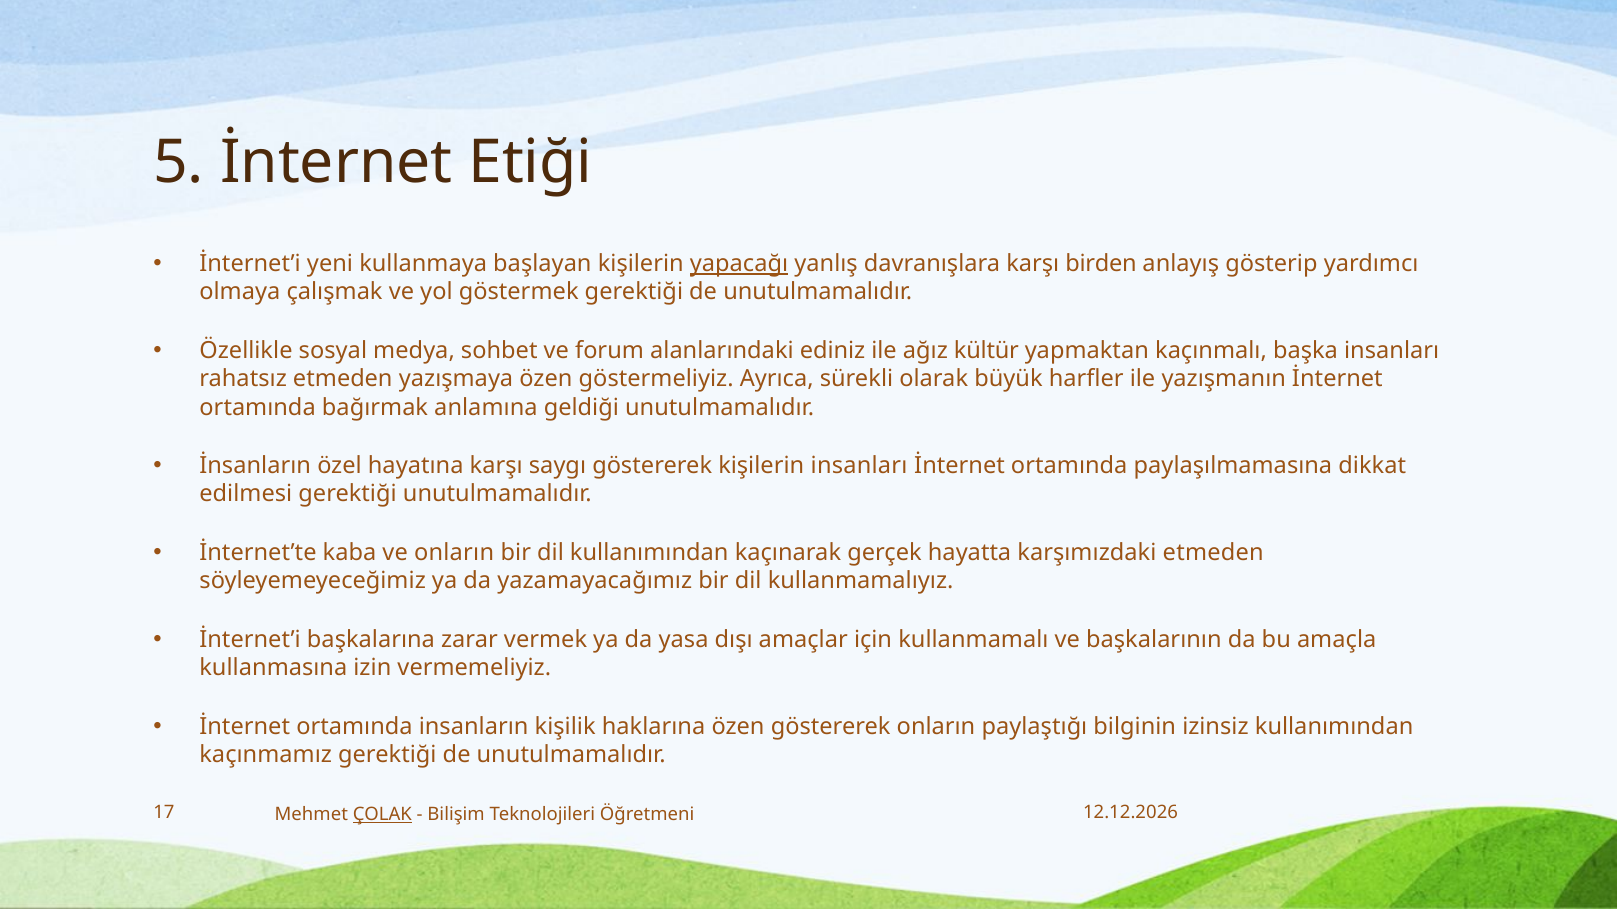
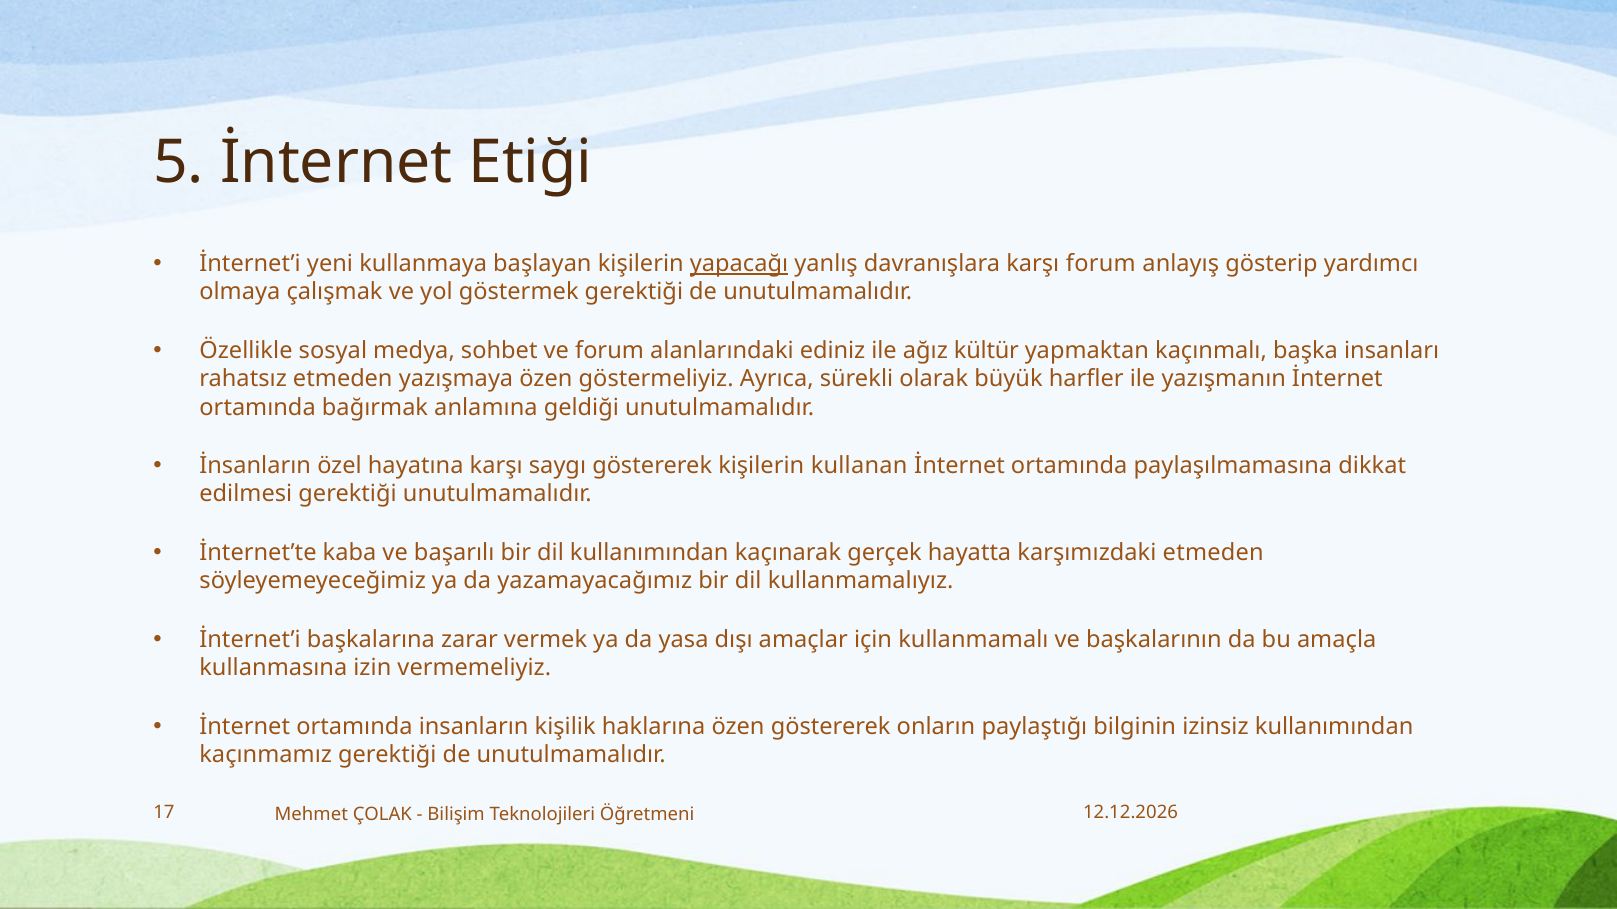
karşı birden: birden -> forum (1101, 264)
kişilerin insanları: insanları -> kullanan (859, 466)
ve onların: onların -> başarılı (454, 553)
ÇOLAK underline: present -> none (382, 815)
